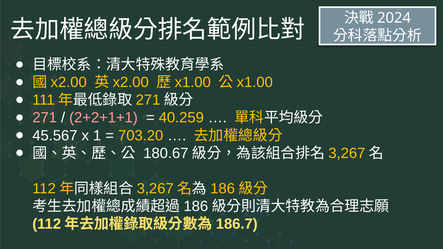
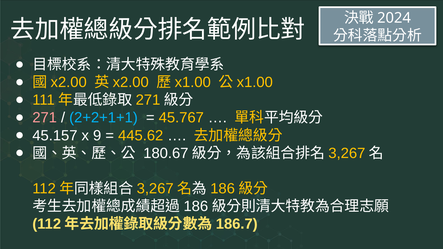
2+2+1+1 colour: pink -> light blue (104, 118)
40.259: 40.259 -> 45.767 (181, 118)
45.567: 45.567 -> 45.157 (55, 136)
1: 1 -> 9 (97, 136)
703.20: 703.20 -> 445.62 (141, 136)
